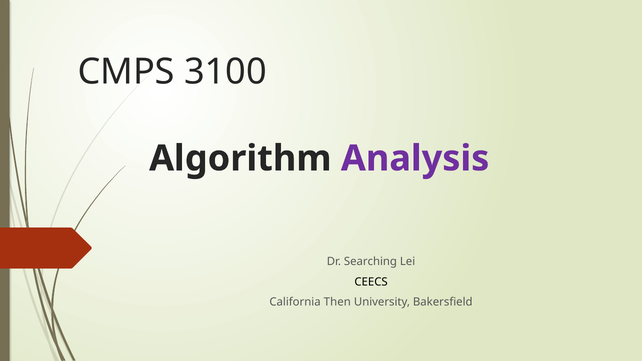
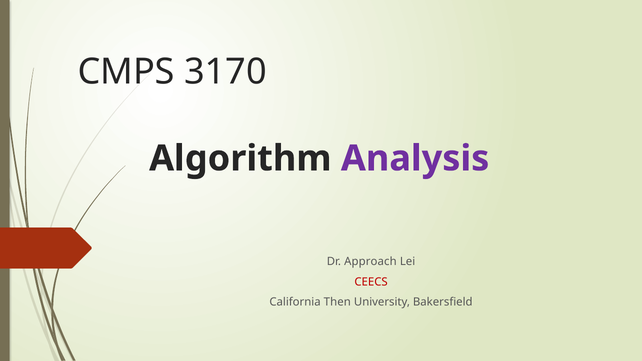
3100: 3100 -> 3170 (225, 72)
Searching: Searching -> Approach (370, 262)
CEECS colour: black -> red (371, 282)
